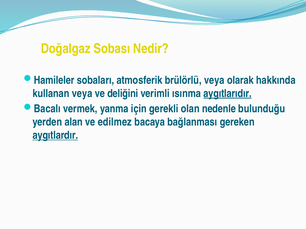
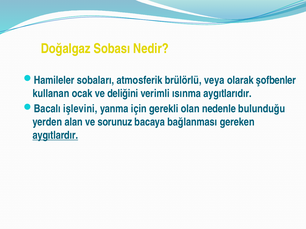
hakkında: hakkında -> şofbenler (276, 80)
kullanan veya: veya -> ocak (82, 94)
aygıtlarıdır underline: present -> none (227, 94)
vermek: vermek -> işlevini (80, 109)
edilmez: edilmez -> sorunuz (115, 122)
